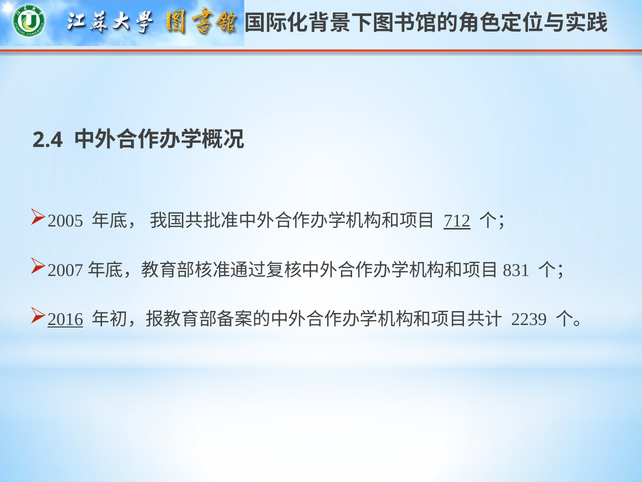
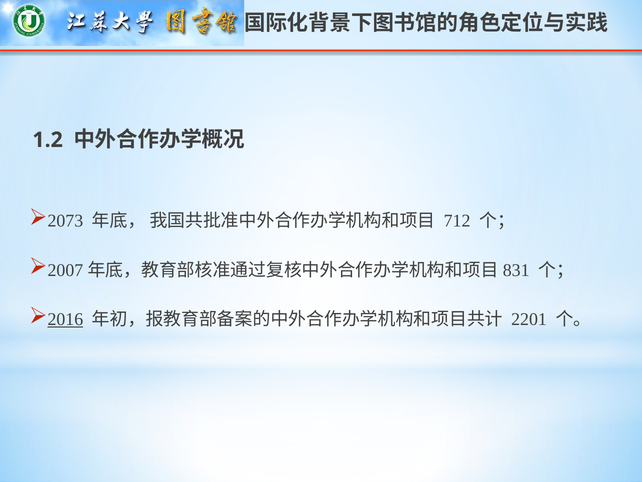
2.4: 2.4 -> 1.2 (48, 140)
2005: 2005 -> 2073 (65, 221)
712 underline: present -> none (457, 221)
2239: 2239 -> 2201 (529, 319)
